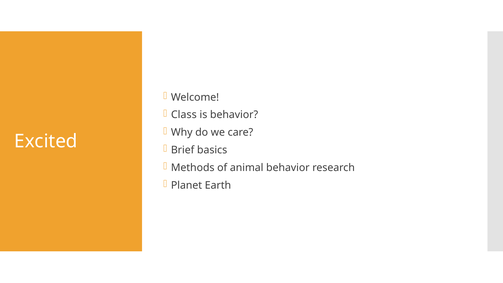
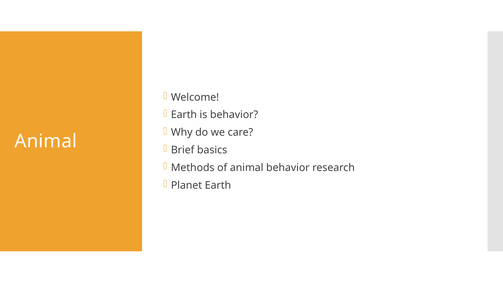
Class: Class -> Earth (184, 115)
Excited: Excited -> Animal (46, 141)
